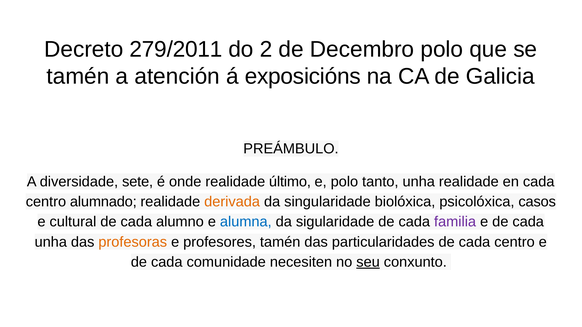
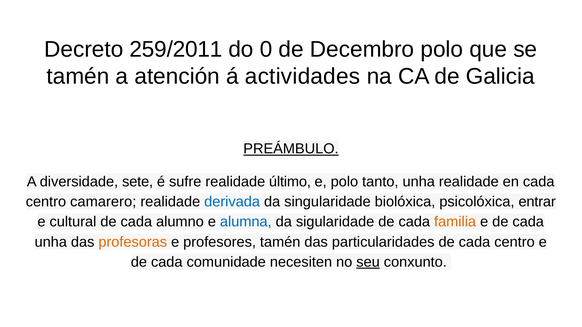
279/2011: 279/2011 -> 259/2011 (176, 49)
2: 2 -> 0 (266, 49)
exposicións: exposicións -> actividades (303, 76)
PREÁMBULO underline: none -> present (291, 149)
onde: onde -> sufre (185, 182)
alumnado: alumnado -> camarero (103, 202)
derivada colour: orange -> blue (232, 202)
casos: casos -> entrar (537, 202)
familia colour: purple -> orange (455, 222)
